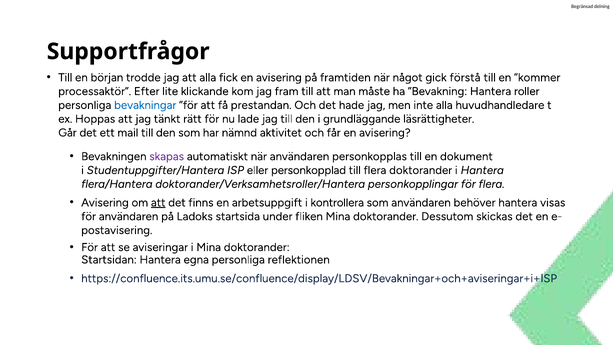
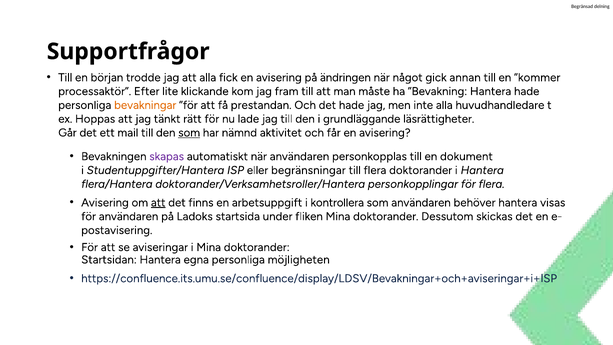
framtiden: framtiden -> ändringen (345, 77)
förstå: förstå -> annan (465, 77)
Hantera roller: roller -> hade (527, 91)
bevakningar colour: blue -> orange (145, 105)
som underline: none -> present (189, 133)
personkopplad: personkopplad -> begränsningar (308, 170)
reflektionen: reflektionen -> möjligheten (299, 260)
